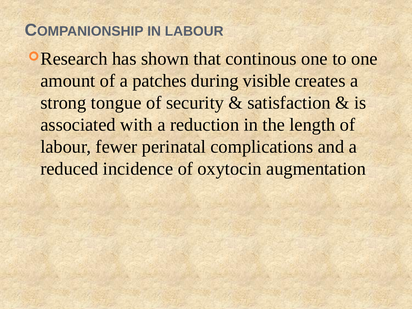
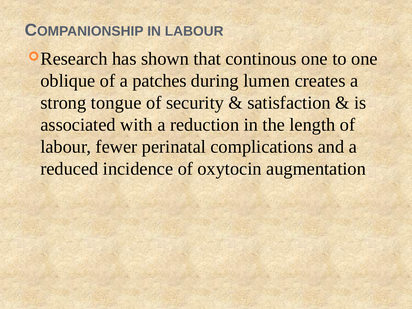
amount: amount -> oblique (68, 81)
visible: visible -> lumen (267, 81)
